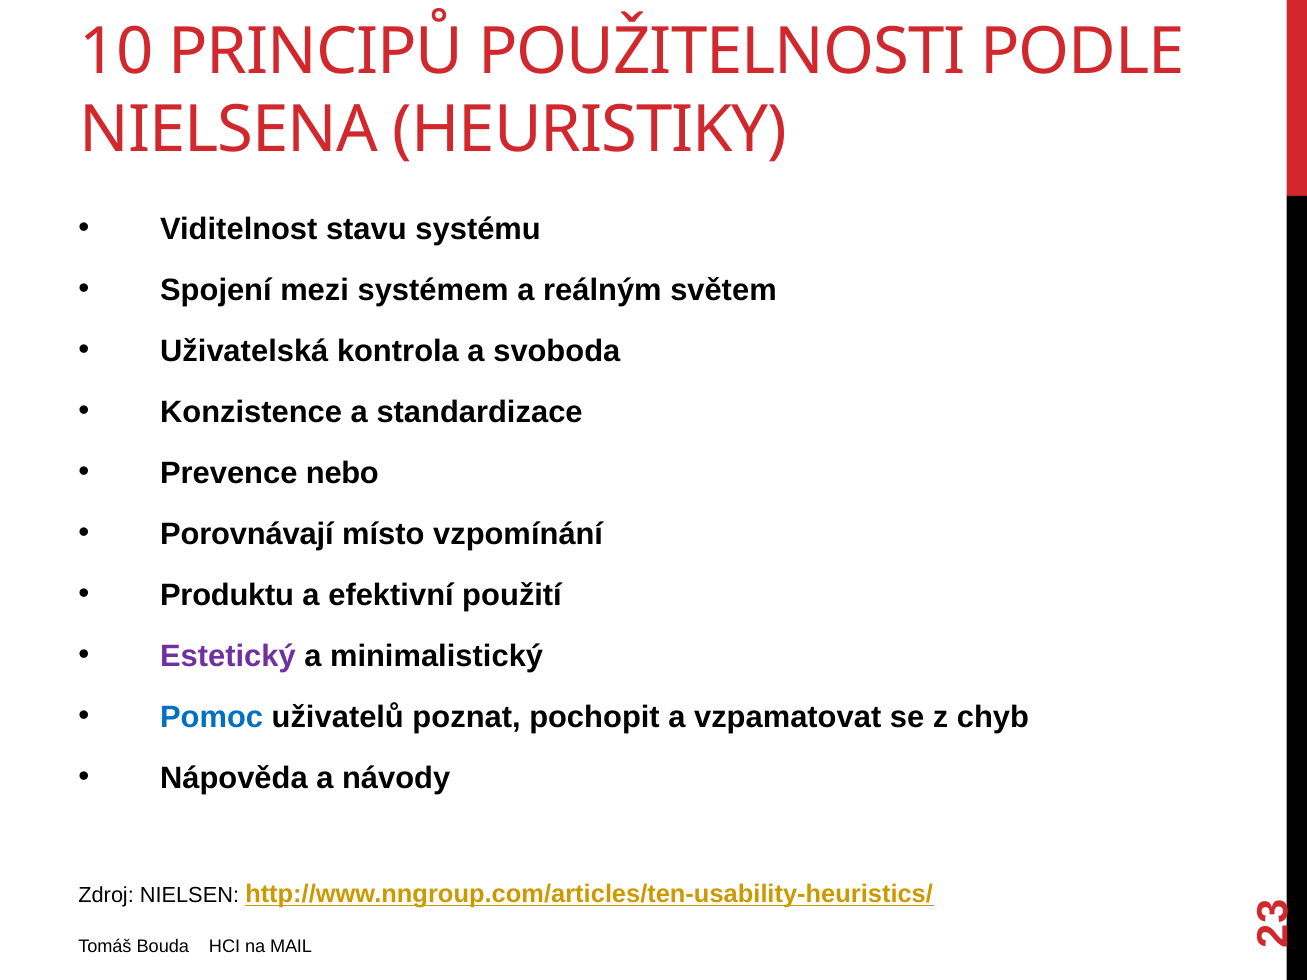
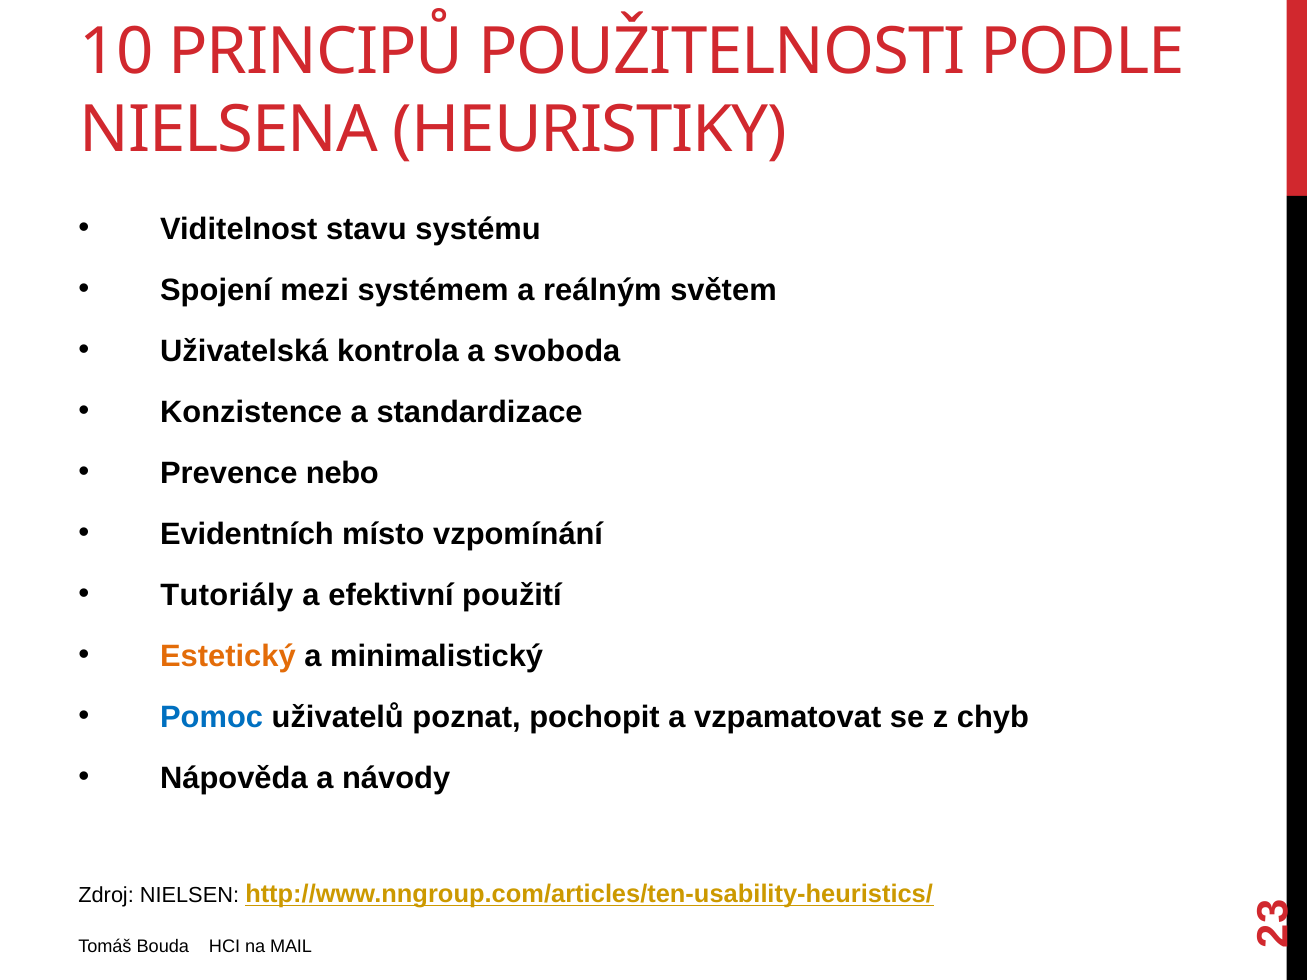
Porovnávají: Porovnávají -> Evidentních (247, 534)
Produktu: Produktu -> Tutoriály (227, 595)
Estetický colour: purple -> orange (228, 656)
